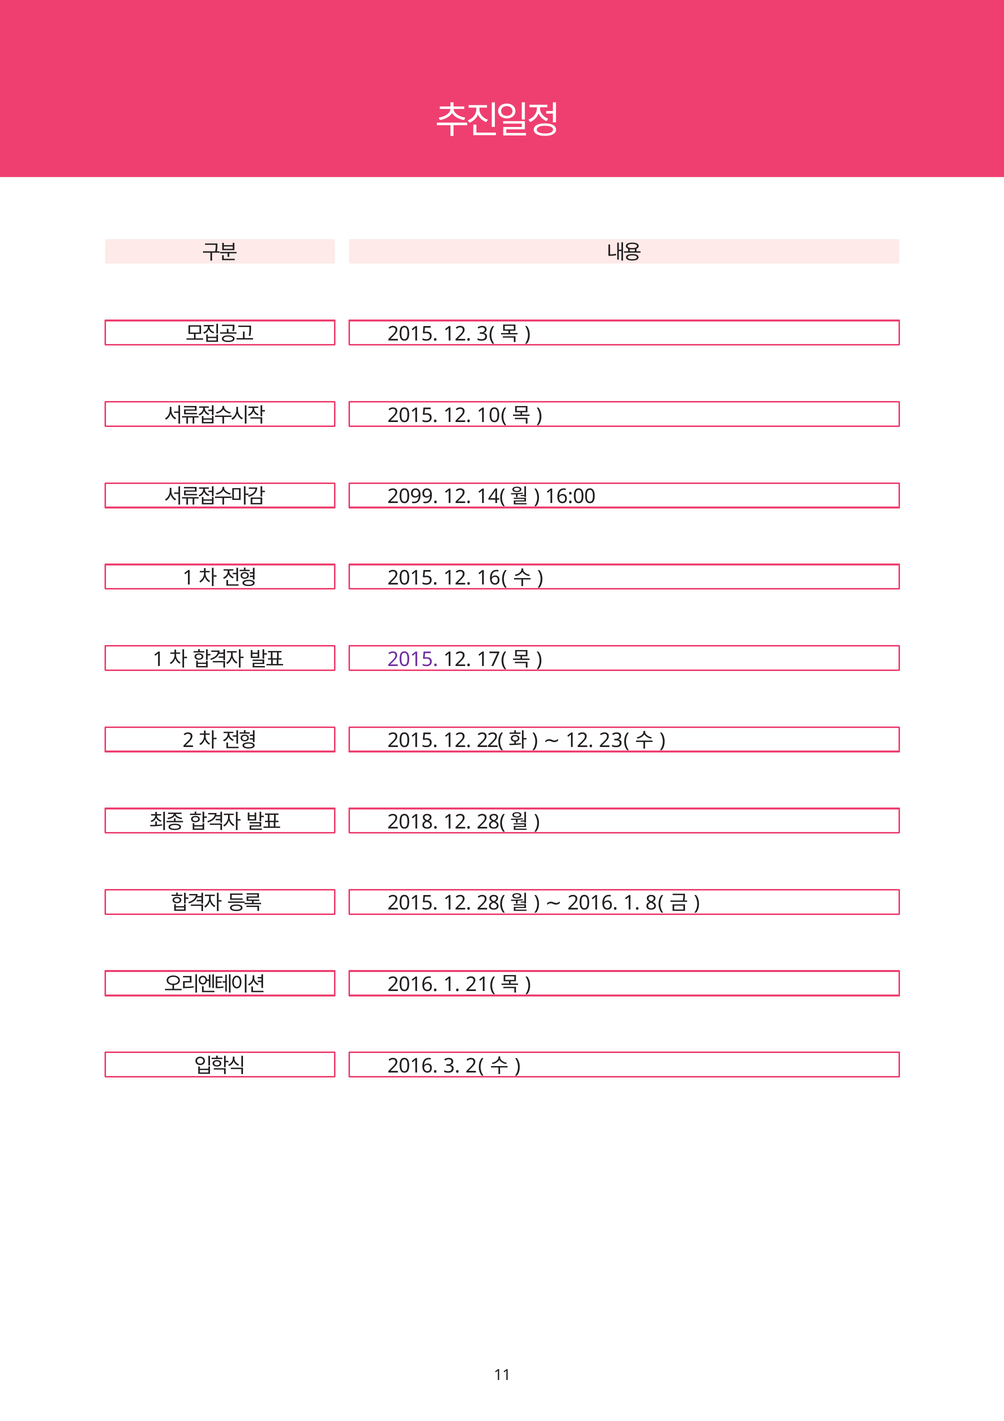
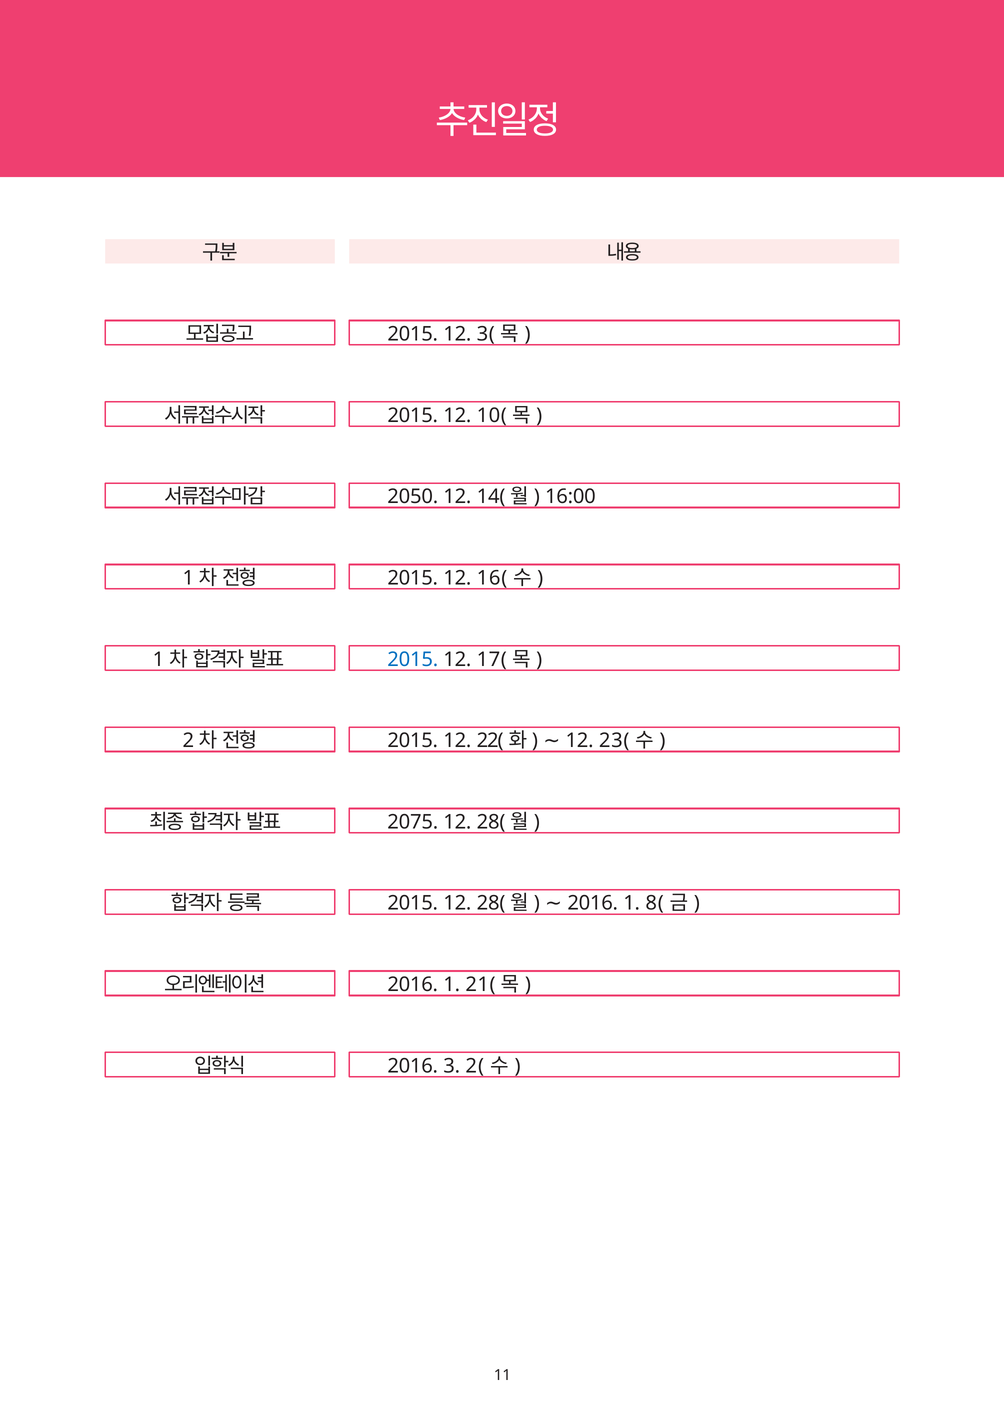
2099: 2099 -> 2050 (413, 497)
2015 colour: purple -> blue (413, 659)
2018: 2018 -> 2075 (413, 822)
